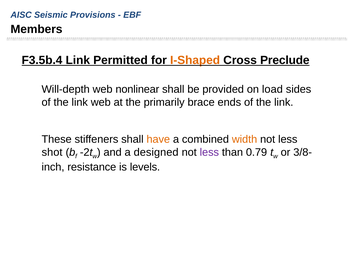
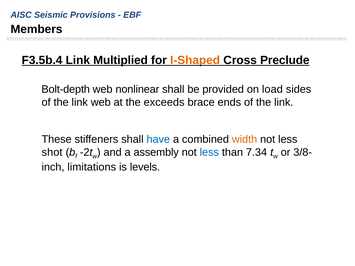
Permitted: Permitted -> Multiplied (121, 60)
Will-depth: Will-depth -> Bolt-depth (66, 89)
primarily: primarily -> exceeds (164, 102)
have colour: orange -> blue (158, 139)
designed: designed -> assembly (156, 152)
less colour: purple -> blue (209, 152)
0.79: 0.79 -> 7.34 (257, 152)
resistance: resistance -> limitations (92, 167)
